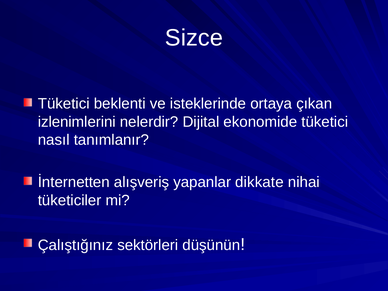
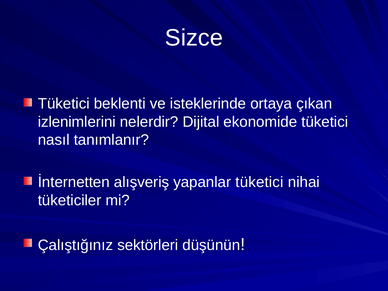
yapanlar dikkate: dikkate -> tüketici (259, 182)
